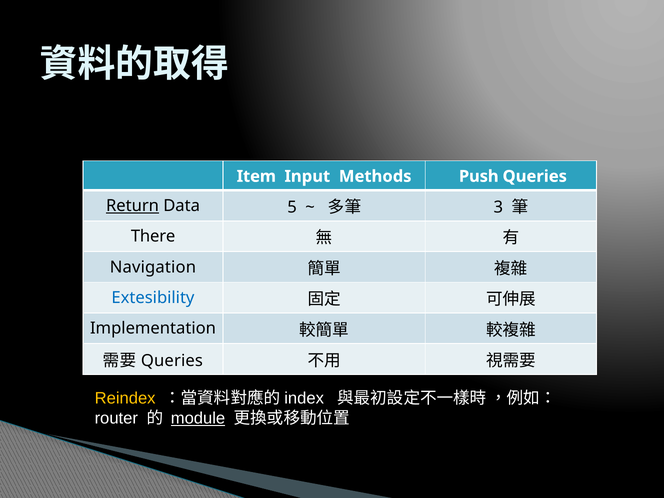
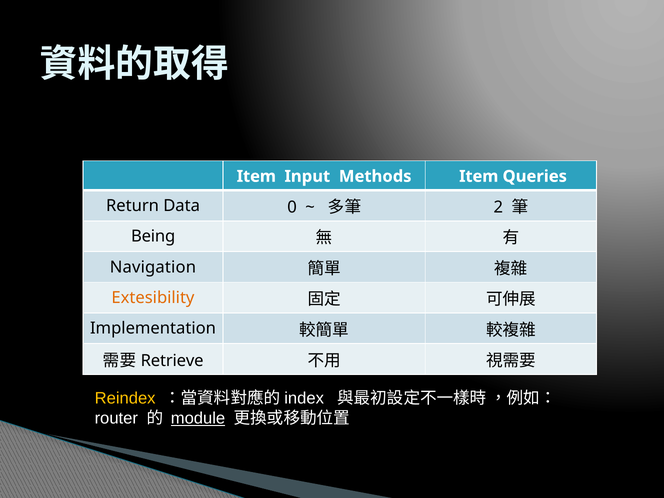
Methods Push: Push -> Item (479, 176)
Return underline: present -> none (132, 206)
5: 5 -> 0 (292, 207)
3: 3 -> 2 (498, 207)
There: There -> Being (153, 236)
Extesibility colour: blue -> orange (153, 298)
Queries: Queries -> Retrieve (172, 361)
